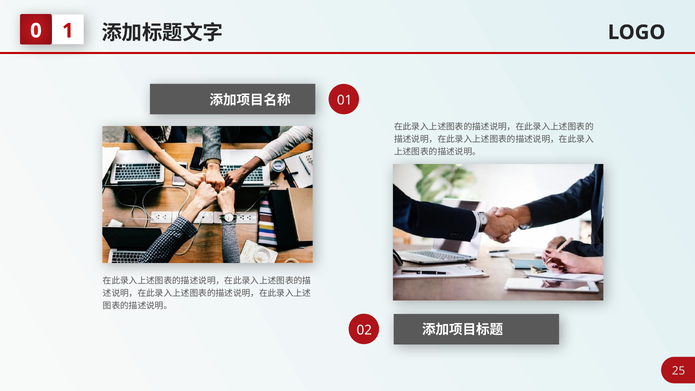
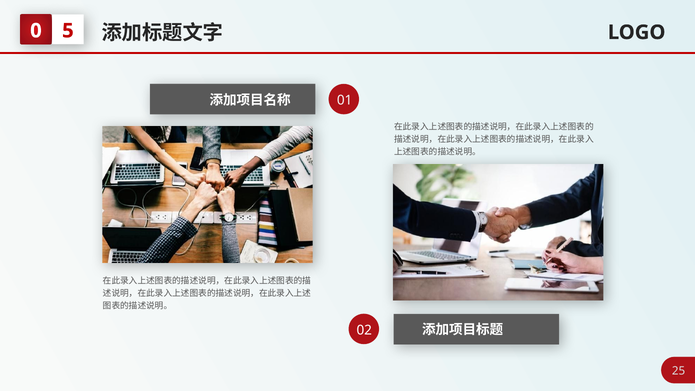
1: 1 -> 5 (68, 31)
